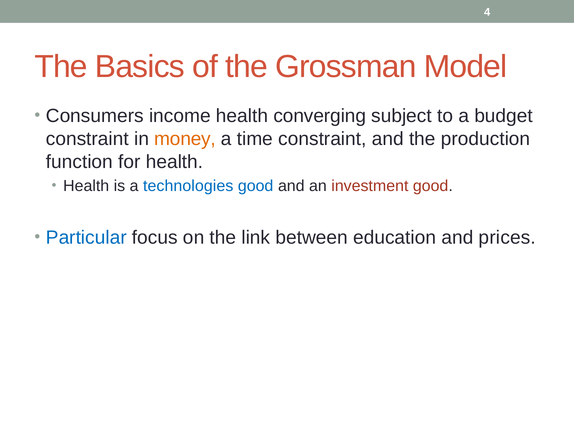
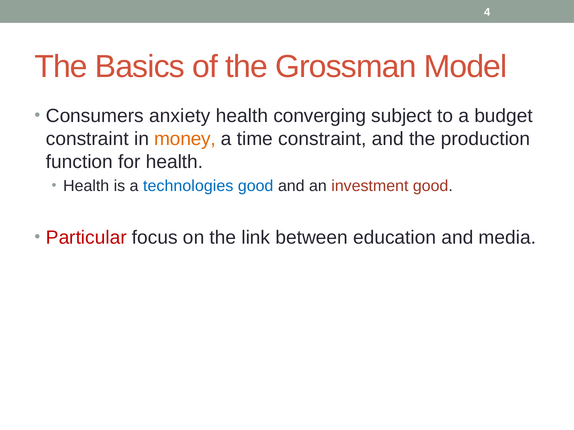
income: income -> anxiety (180, 116)
Particular colour: blue -> red (86, 238)
prices: prices -> media (507, 238)
